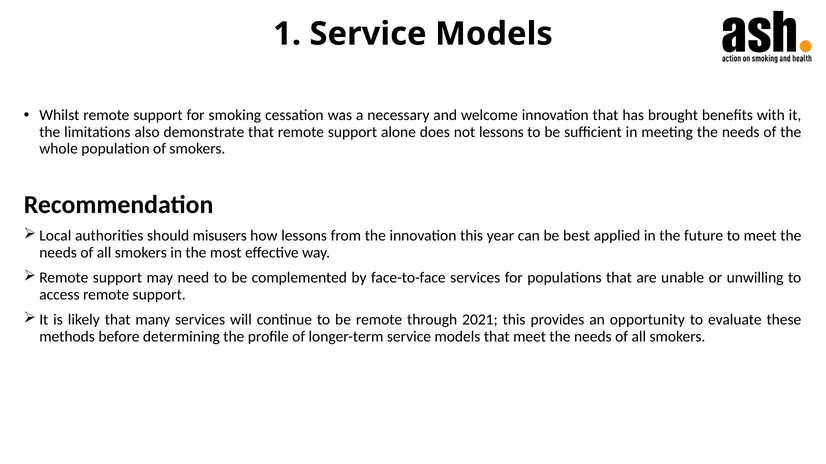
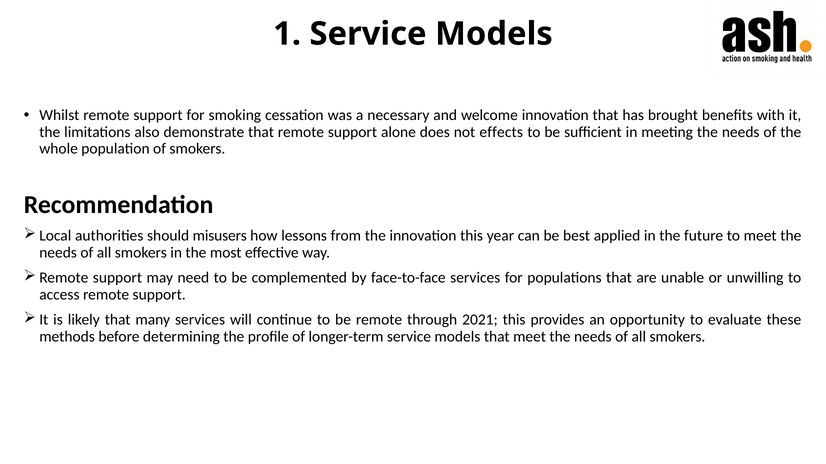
not lessons: lessons -> effects (501, 132)
